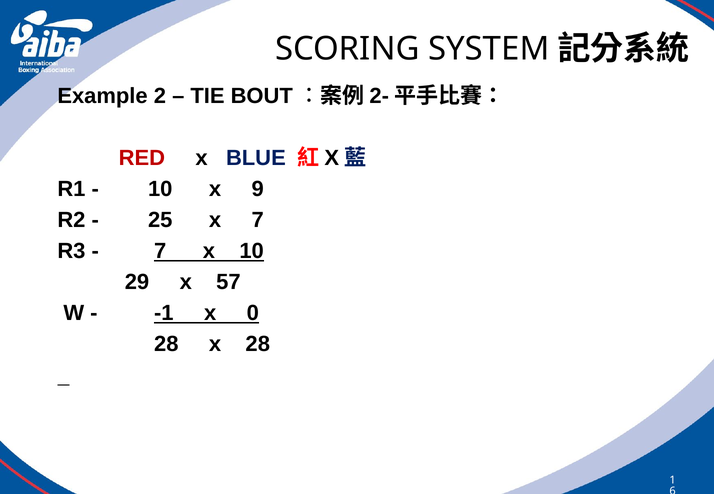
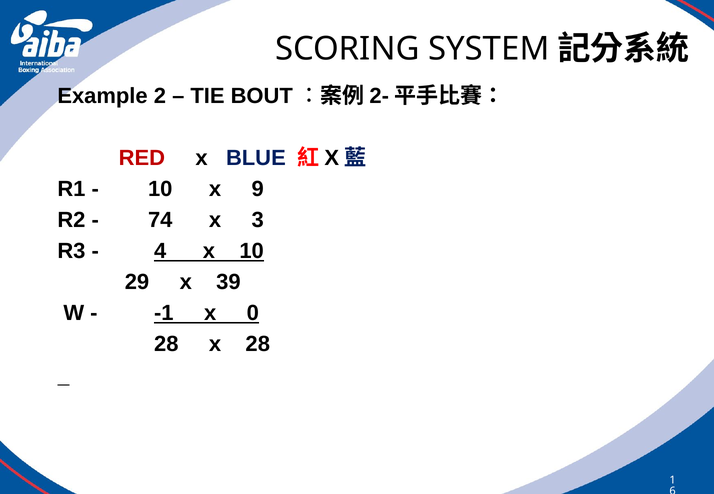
25: 25 -> 74 (160, 220)
x 7: 7 -> 3 (258, 220)
7: 7 -> 4 (160, 251)
57: 57 -> 39 (228, 282)
